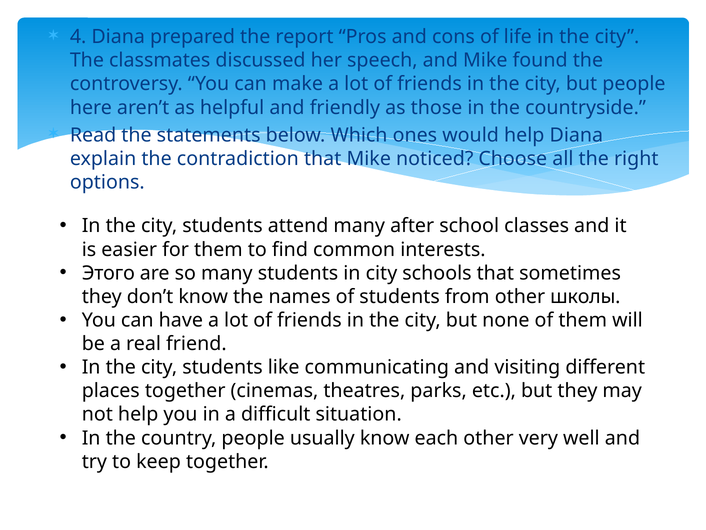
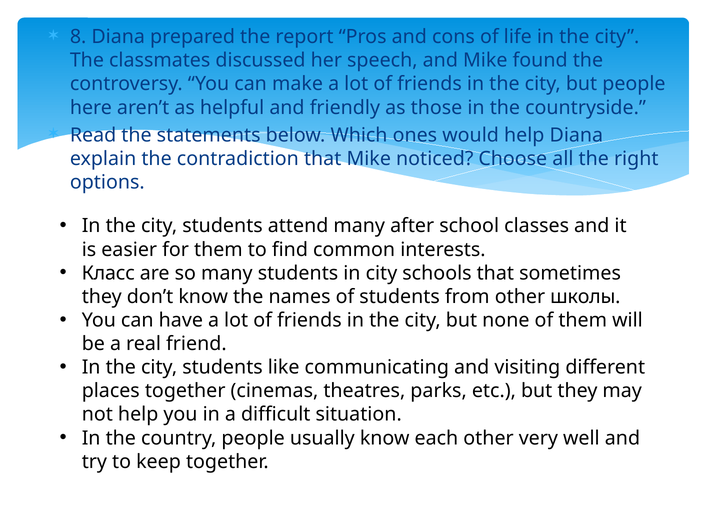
4: 4 -> 8 (78, 37)
Этого: Этого -> Класс (108, 273)
